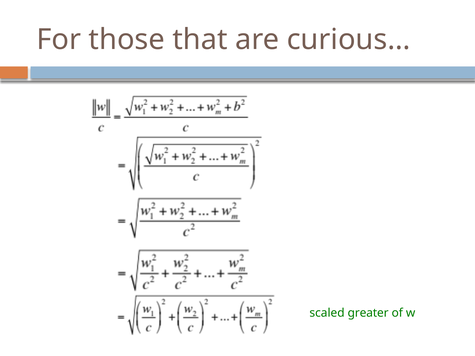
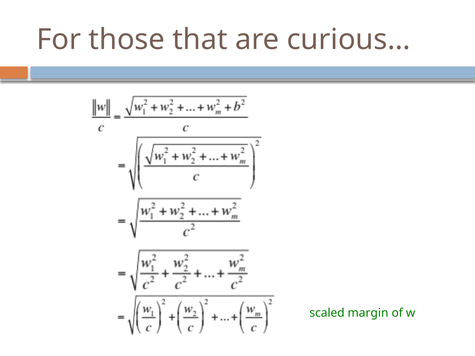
greater: greater -> margin (368, 313)
